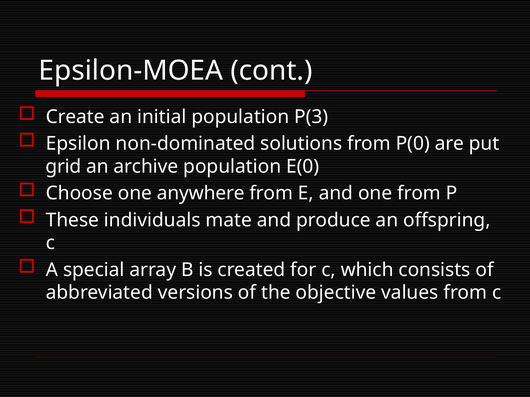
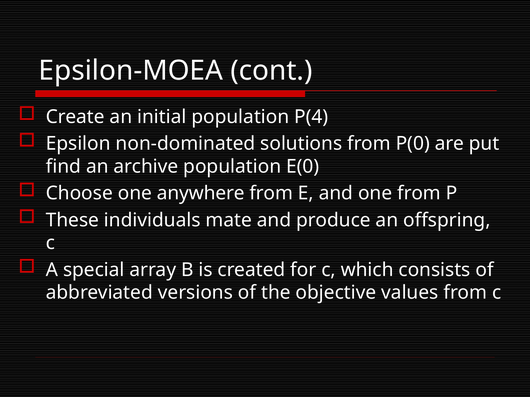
P(3: P(3 -> P(4 (311, 117)
grid: grid -> find (63, 167)
